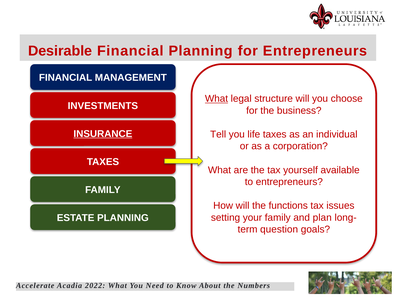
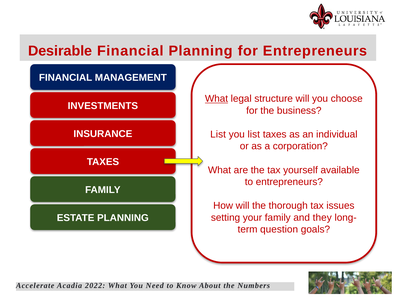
INSURANCE underline: present -> none (103, 134)
Tell: Tell -> List (218, 134)
you life: life -> list (254, 134)
functions: functions -> thorough (288, 206)
plan: plan -> they (322, 218)
